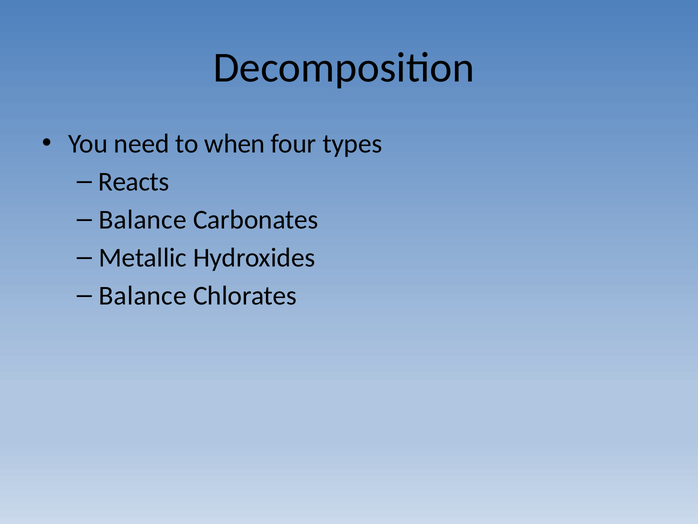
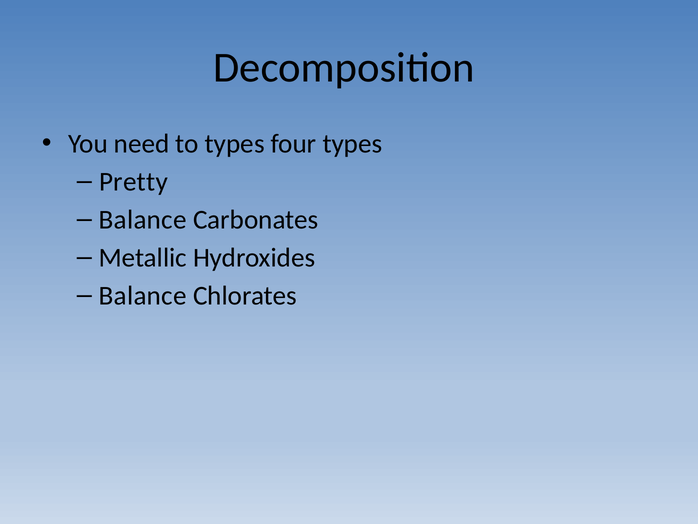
to when: when -> types (235, 144)
Reacts: Reacts -> Pretty (133, 182)
